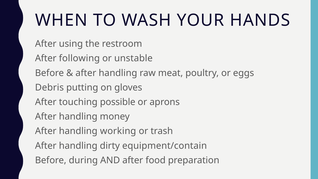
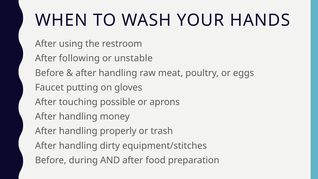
Debris: Debris -> Faucet (49, 87)
working: working -> properly (118, 131)
equipment/contain: equipment/contain -> equipment/stitches (165, 146)
